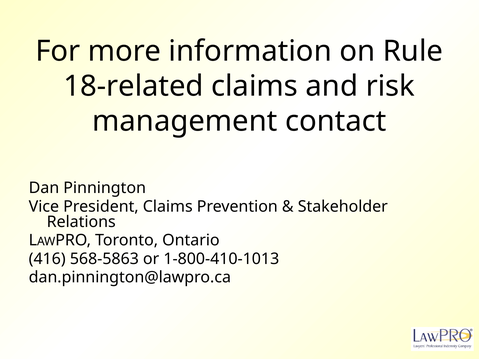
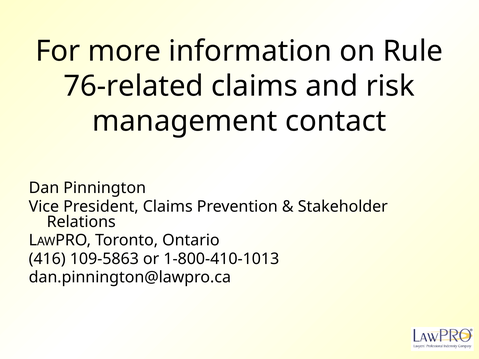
18-related: 18-related -> 76-related (134, 86)
568-5863: 568-5863 -> 109-5863 (104, 259)
